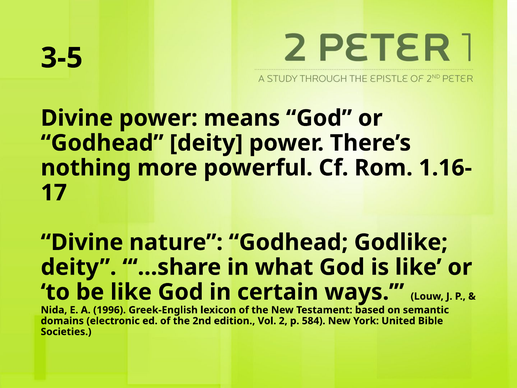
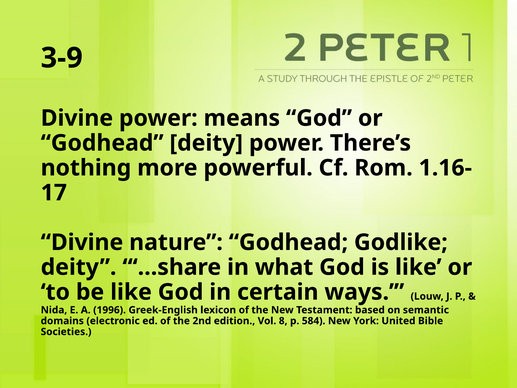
3-5: 3-5 -> 3-9 (62, 58)
2: 2 -> 8 (283, 321)
